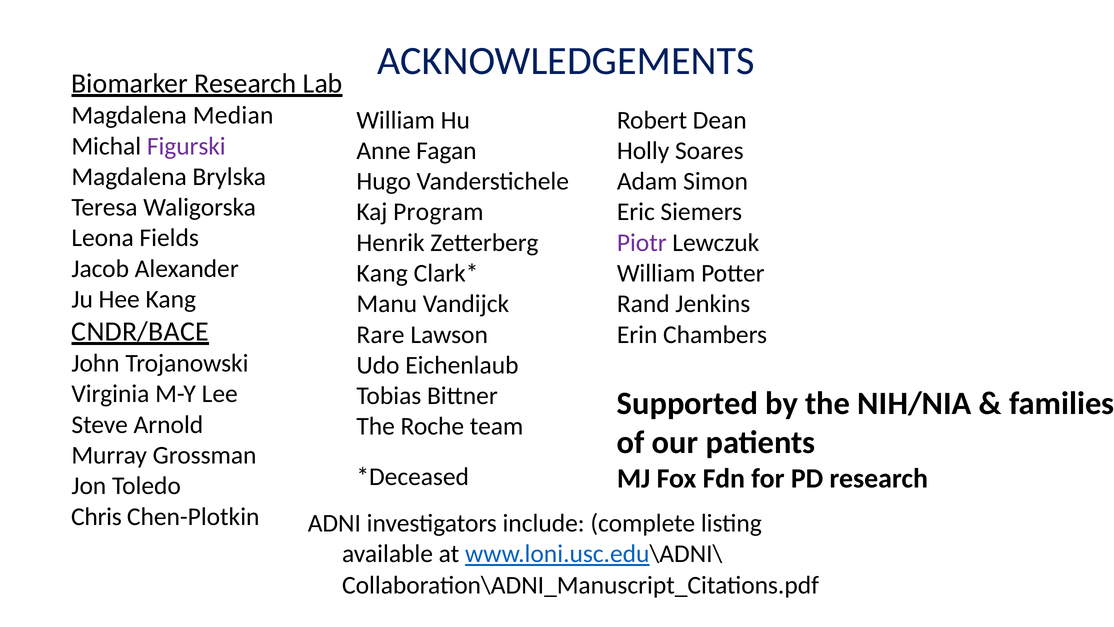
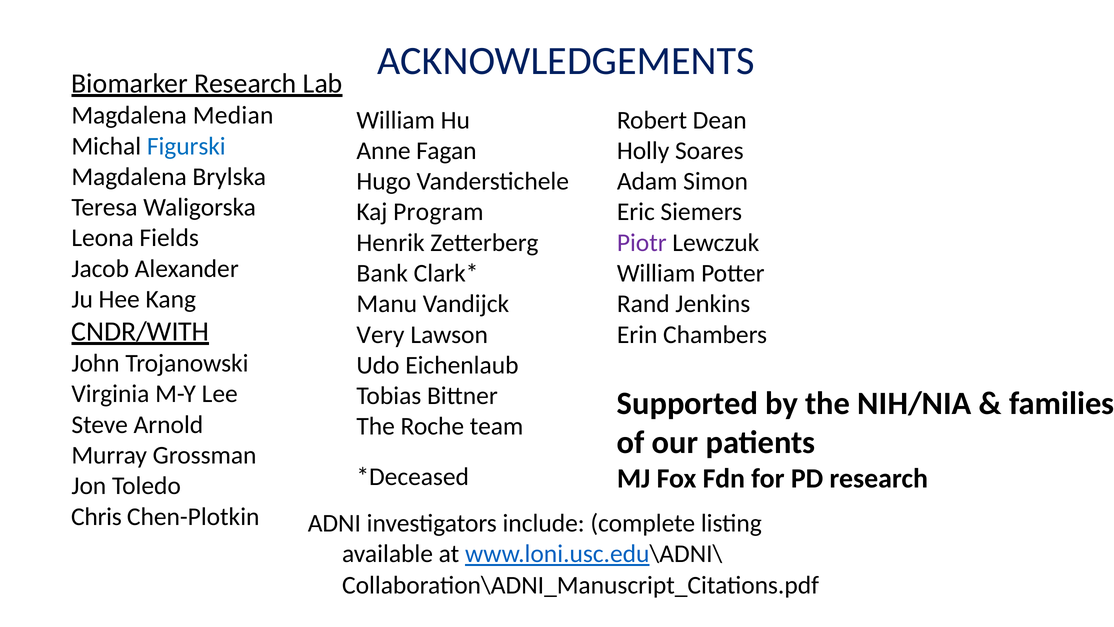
Figurski colour: purple -> blue (186, 146)
Kang: Kang -> Bank (382, 273)
CNDR/BACE: CNDR/BACE -> CNDR/WITH (140, 331)
Rare: Rare -> Very (380, 334)
